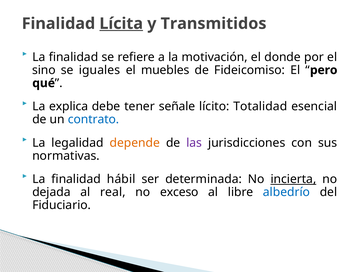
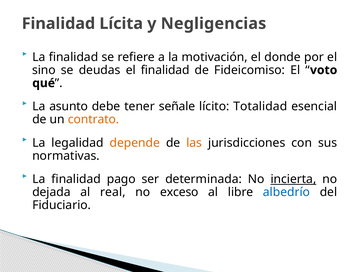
Lícita underline: present -> none (121, 24)
Transmitidos: Transmitidos -> Negligencias (213, 24)
iguales: iguales -> deudas (100, 70)
el muebles: muebles -> finalidad (165, 70)
pero: pero -> voto (324, 70)
explica: explica -> asunto (69, 107)
contrato colour: blue -> orange (93, 120)
las colour: purple -> orange (194, 143)
hábil: hábil -> pago (121, 179)
